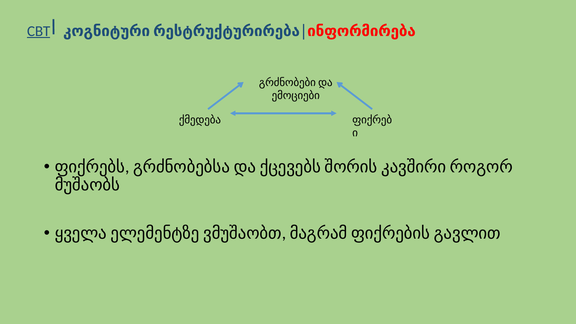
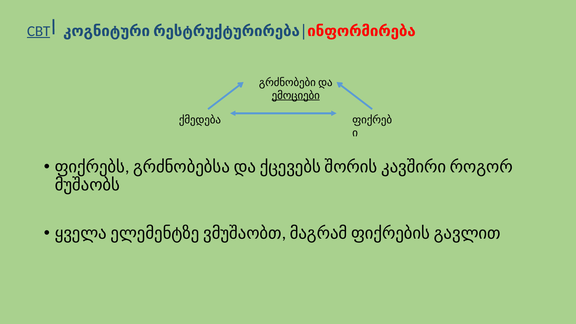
ემოციები underline: none -> present (296, 96)
